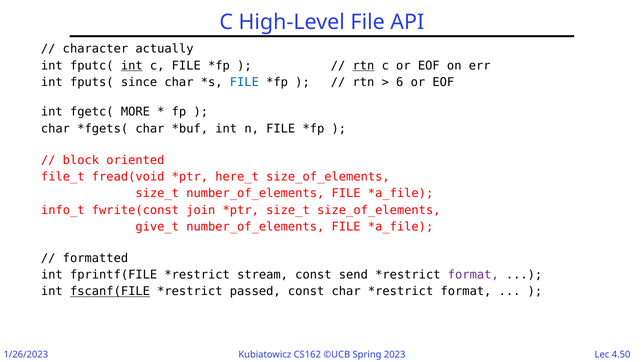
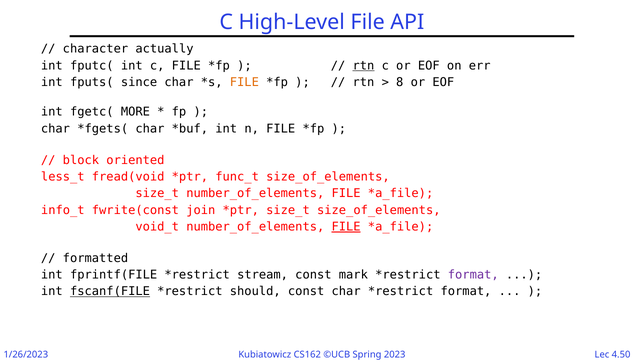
int underline: present -> none (132, 66)
FILE colour: blue -> orange (244, 82)
6: 6 -> 8 (400, 82)
file_t: file_t -> less_t (63, 177)
here_t: here_t -> func_t (237, 177)
give_t: give_t -> void_t (157, 227)
FILE underline: none -> present (346, 227)
send: send -> mark (353, 275)
passed: passed -> should (255, 292)
